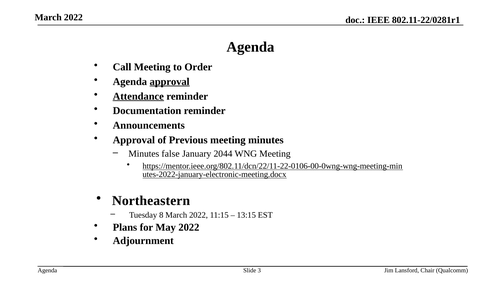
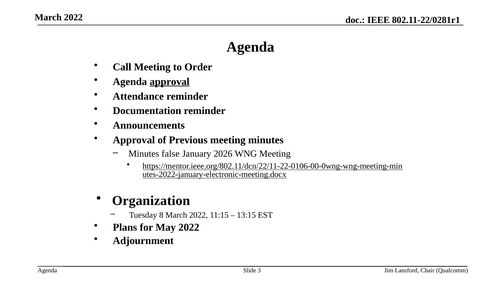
Attendance underline: present -> none (138, 96)
2044: 2044 -> 2026 (223, 154)
Northeastern: Northeastern -> Organization (151, 201)
